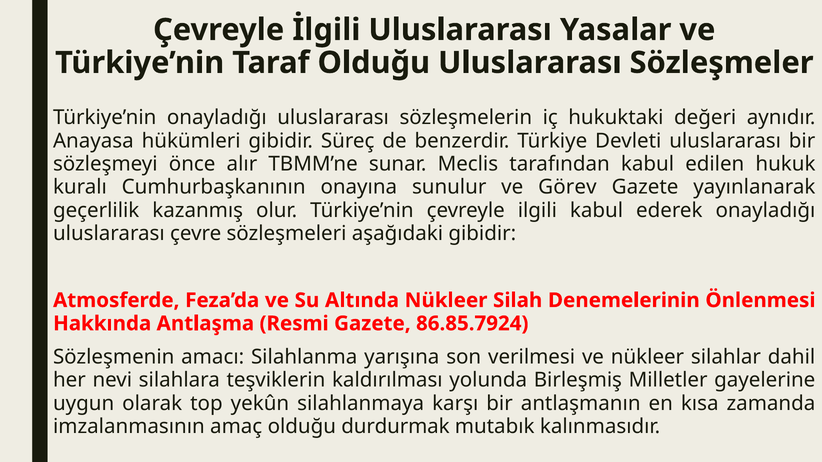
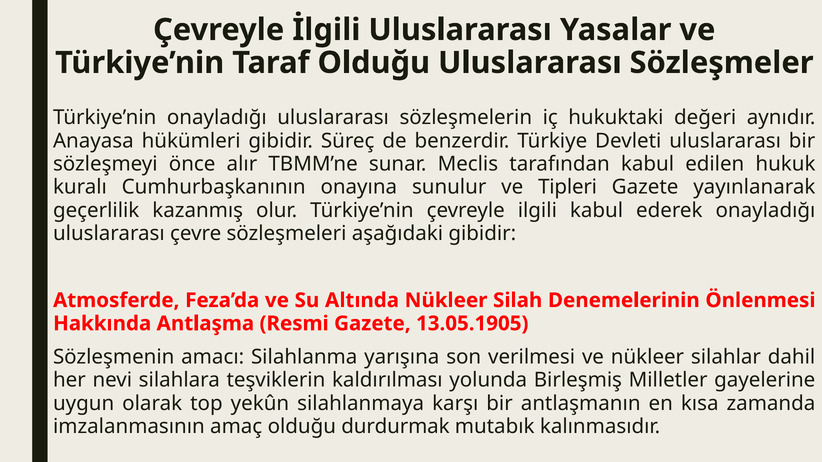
Görev: Görev -> Tipleri (568, 187)
86.85.7924: 86.85.7924 -> 13.05.1905 (472, 324)
